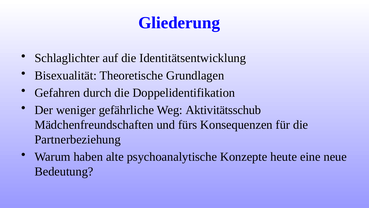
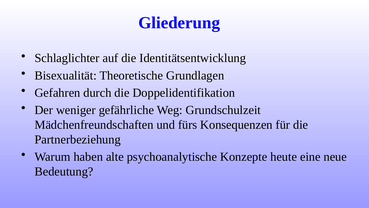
Aktivitätsschub: Aktivitätsschub -> Grundschulzeit (223, 110)
